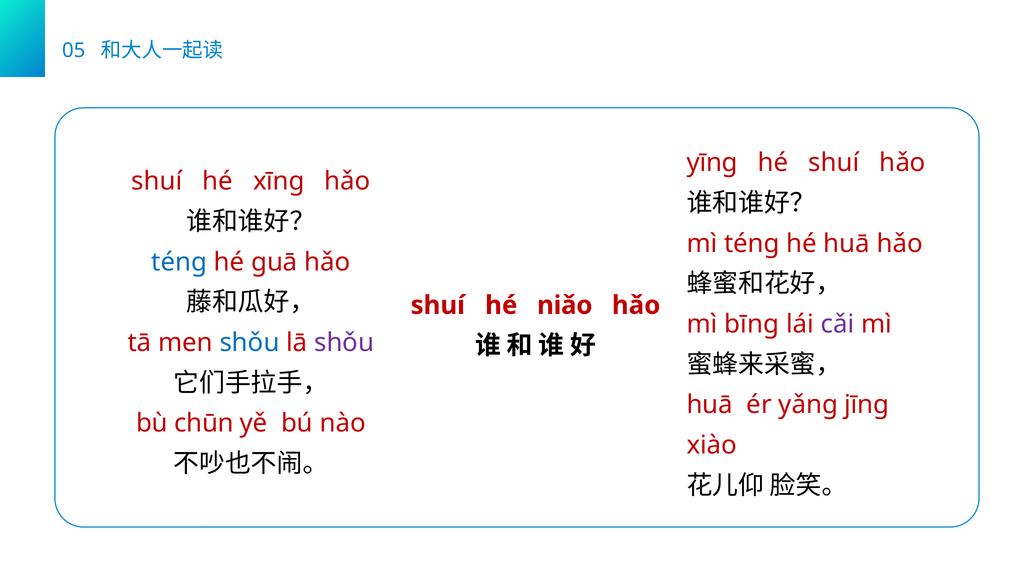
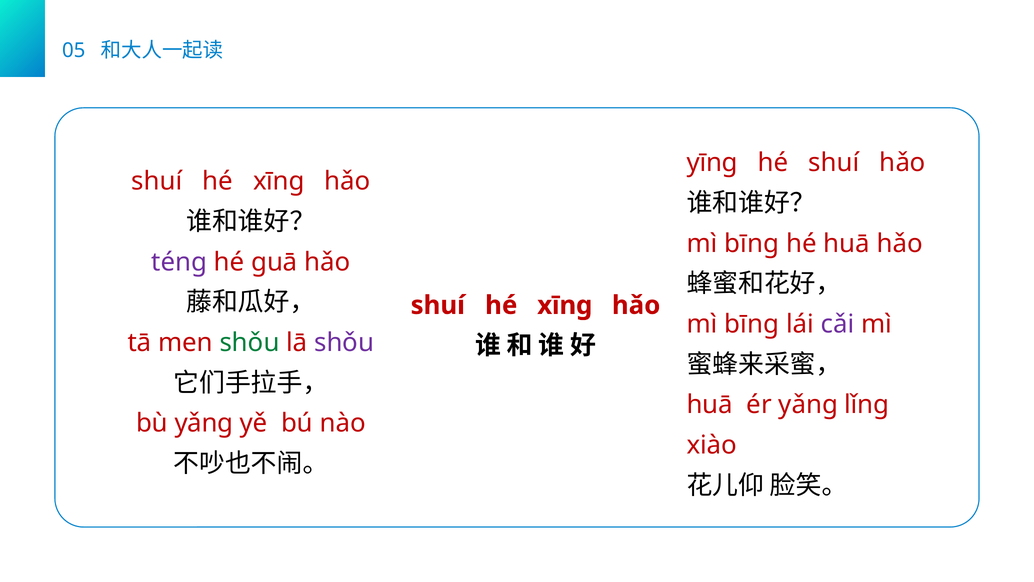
ténɡ: ténɡ -> bīnɡ (752, 243)
ténɡ colour: blue -> purple (179, 262)
niǎo: niǎo -> xīnɡ (565, 305)
shǒu colour: blue -> green (250, 343)
jīnɡ: jīnɡ -> lǐnɡ (867, 405)
bù chūn: chūn -> yǎnɡ (204, 423)
